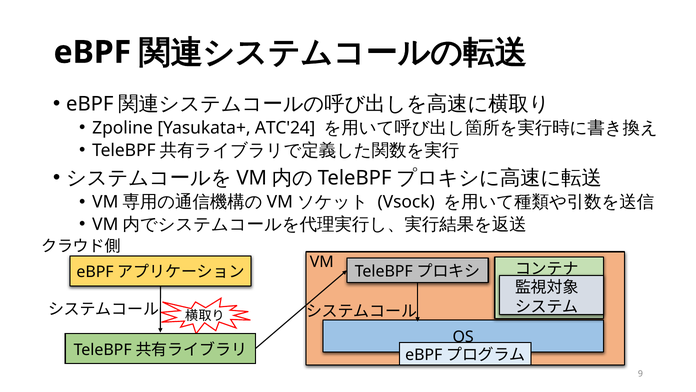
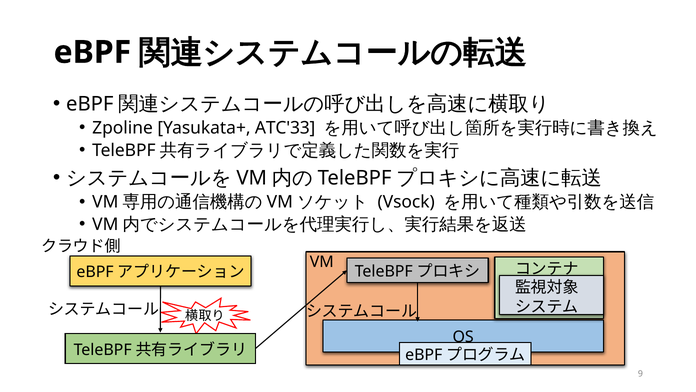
ATC'24: ATC'24 -> ATC'33 (285, 128)
